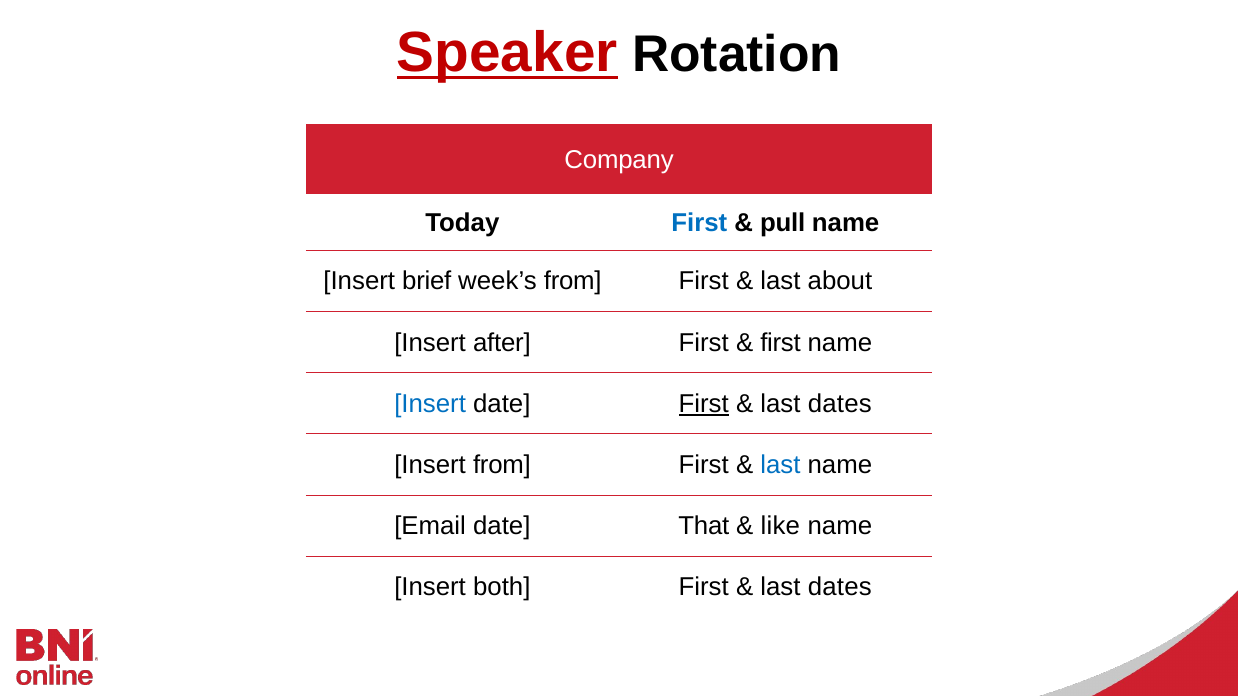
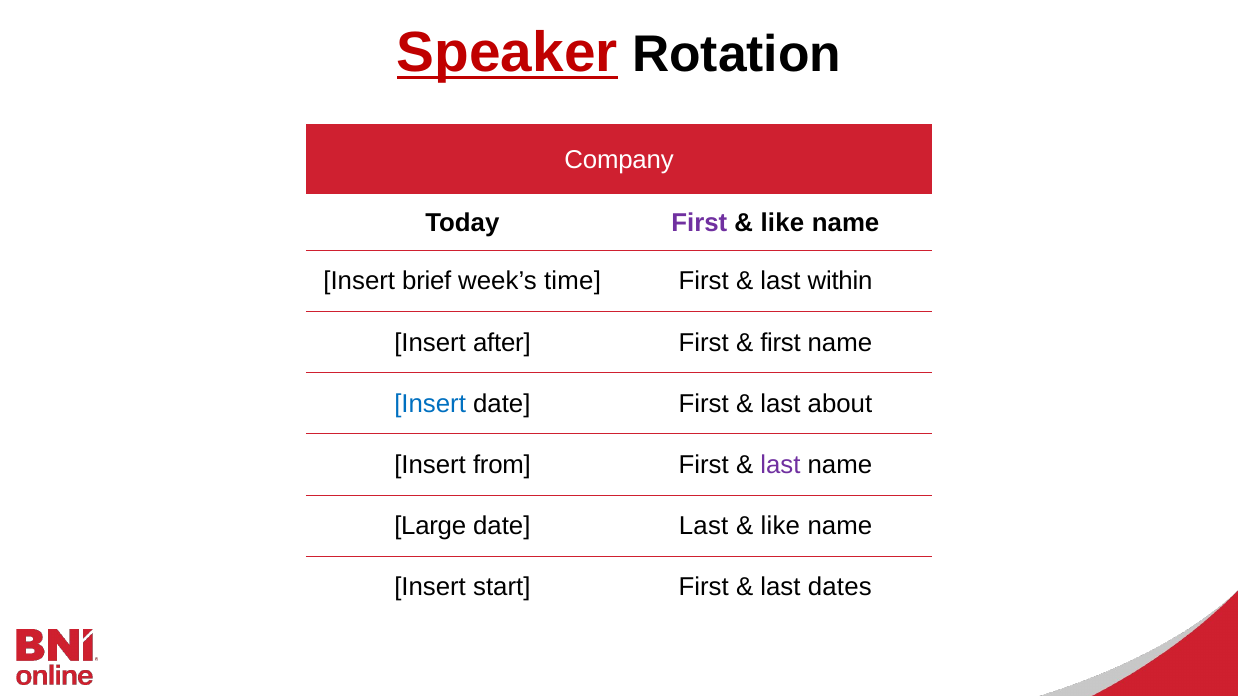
First colour: blue -> purple (699, 223)
pull: pull -> like (782, 223)
week’s from: from -> time (572, 281)
about: about -> within (840, 281)
First underline: present -> none (704, 404)
dates: dates -> about (840, 404)
last colour: blue -> purple (780, 465)
Email: Email -> Large (430, 526)
date That: That -> Last (704, 526)
both: both -> start (502, 588)
